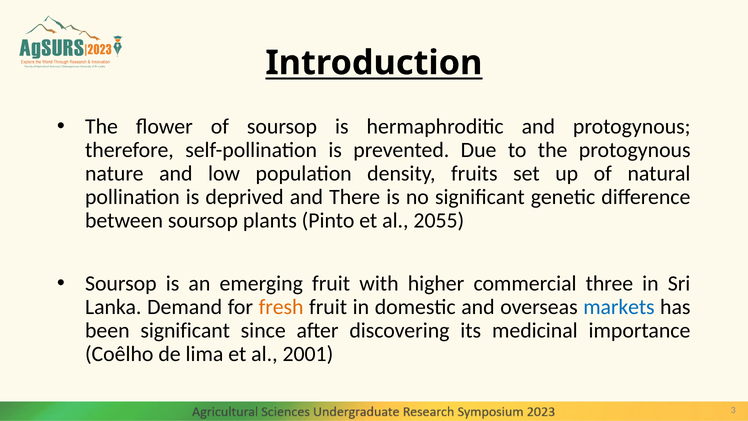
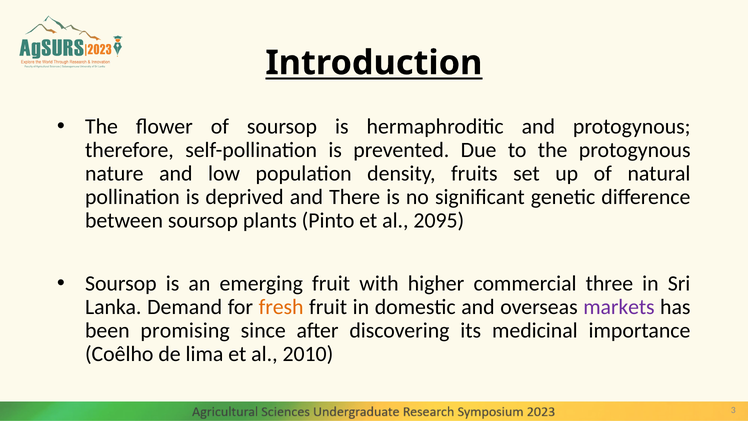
2055: 2055 -> 2095 (439, 221)
markets colour: blue -> purple (619, 307)
been significant: significant -> promising (185, 330)
2001: 2001 -> 2010 (308, 354)
